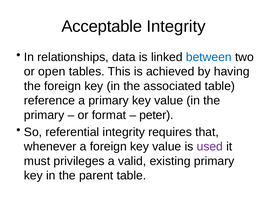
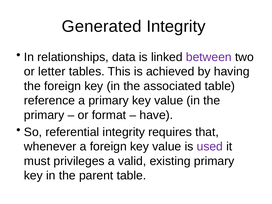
Acceptable: Acceptable -> Generated (102, 26)
between colour: blue -> purple (209, 57)
open: open -> letter (52, 72)
peter: peter -> have (156, 115)
